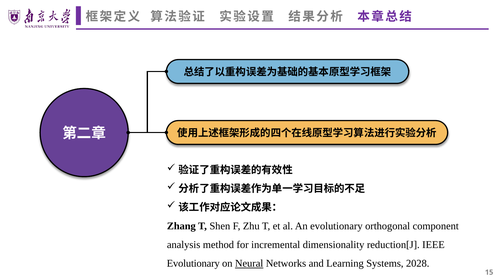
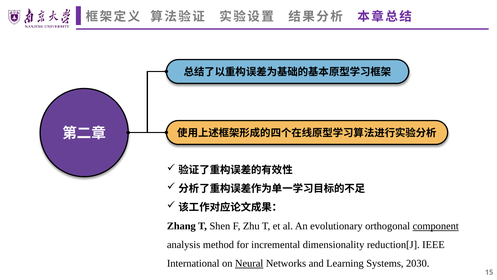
component underline: none -> present (436, 226)
Evolutionary: Evolutionary -> International (193, 263)
2028: 2028 -> 2030 (418, 263)
